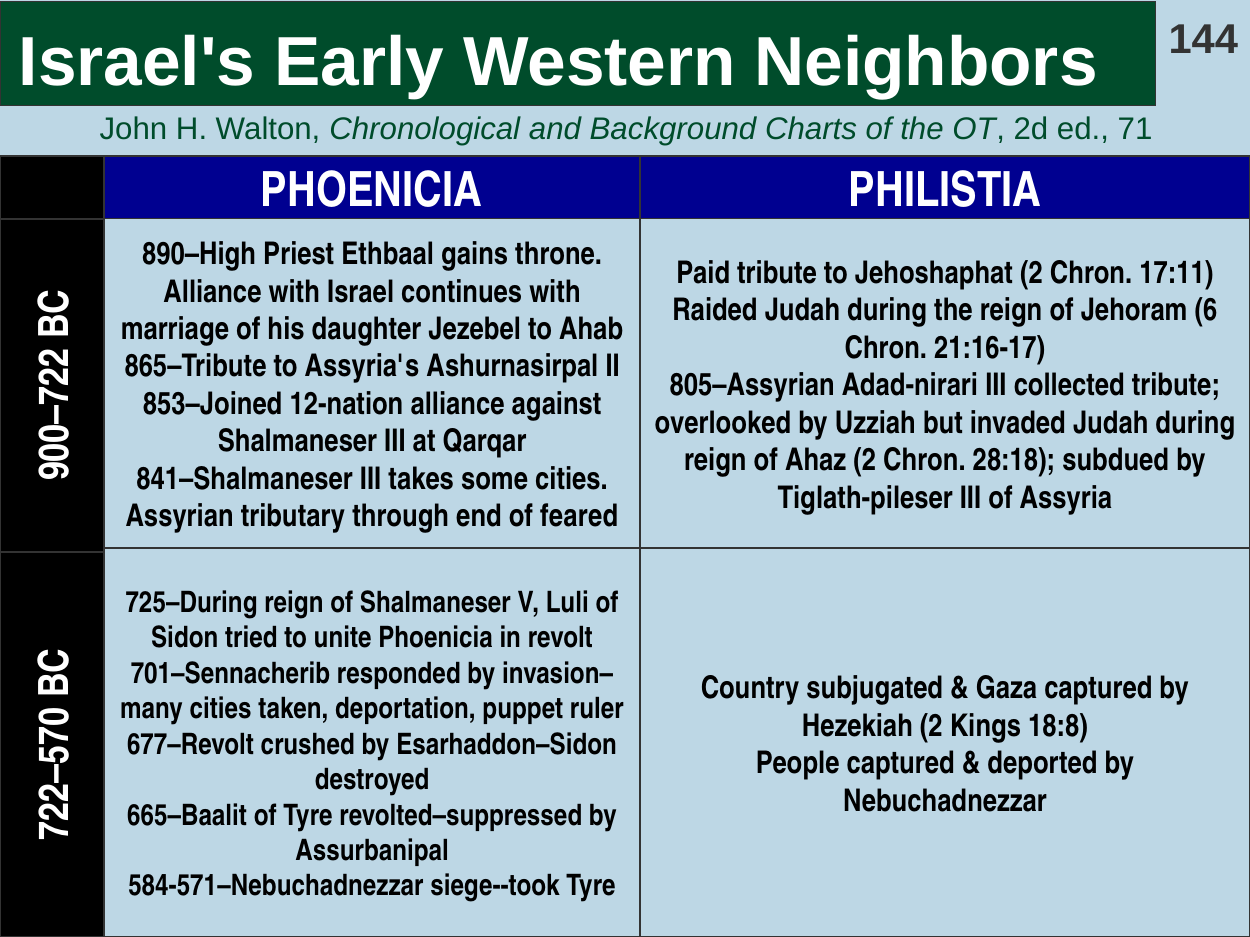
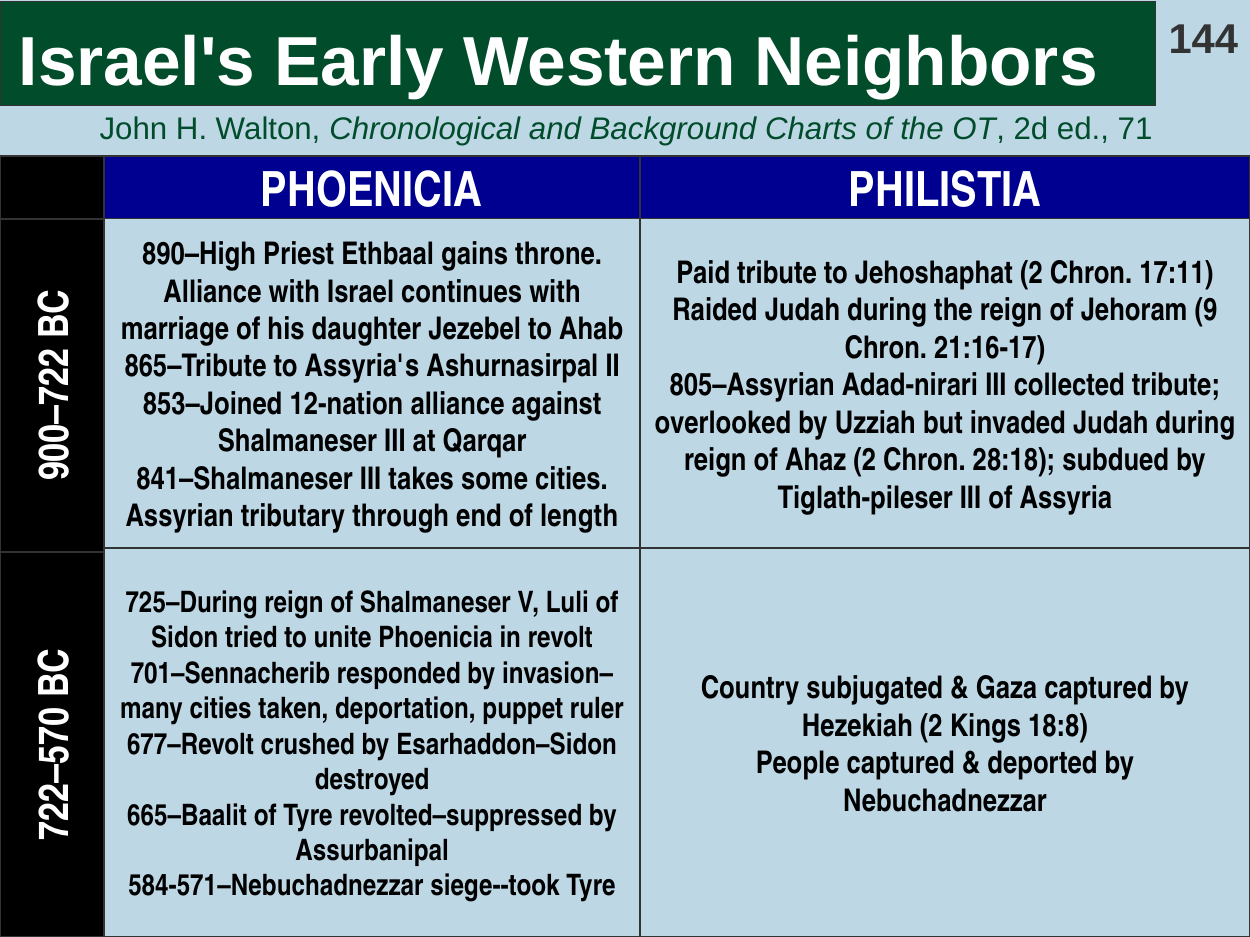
Jehoram 6: 6 -> 9 (1206, 311)
feared: feared -> length (579, 517)
